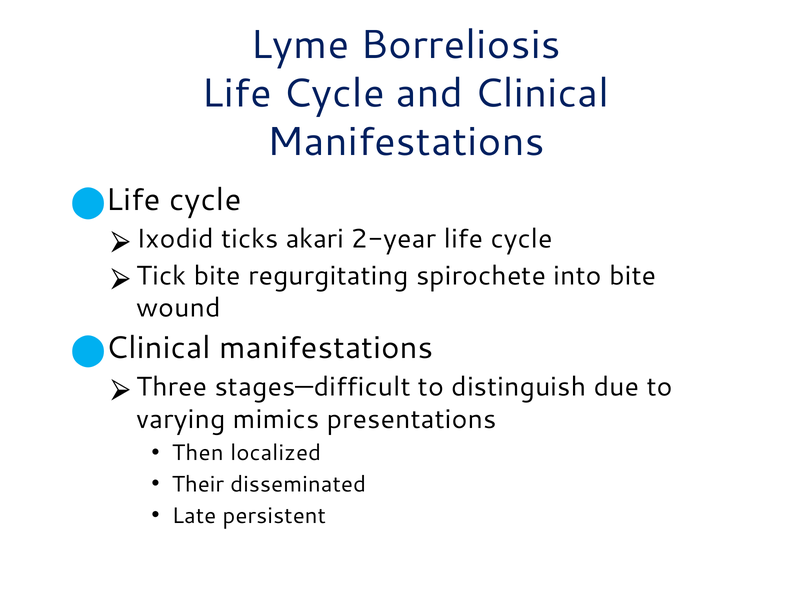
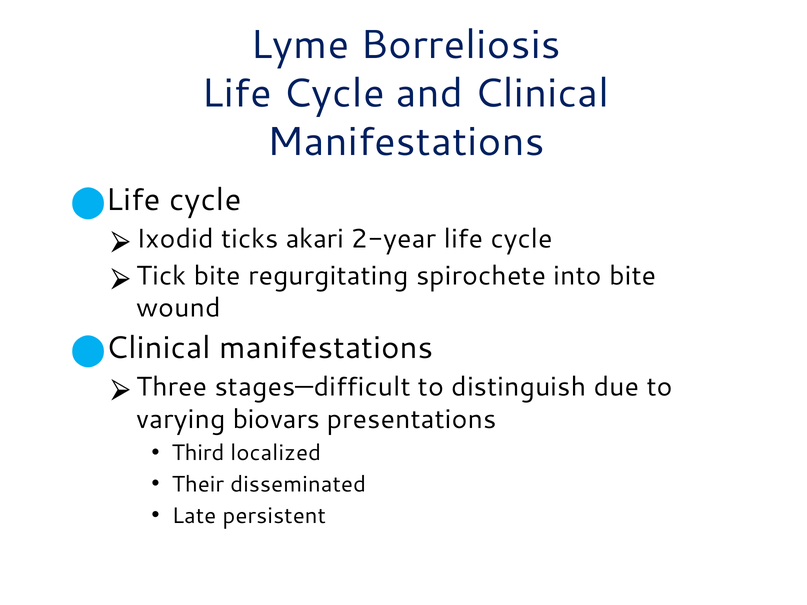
mimics: mimics -> biovars (276, 419)
Then: Then -> Third (198, 453)
